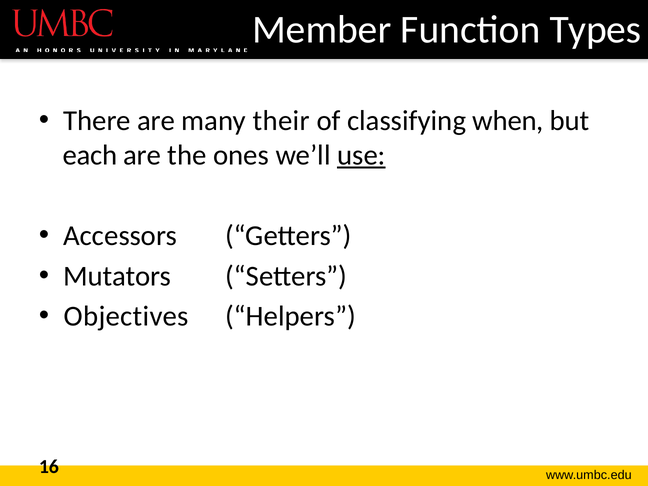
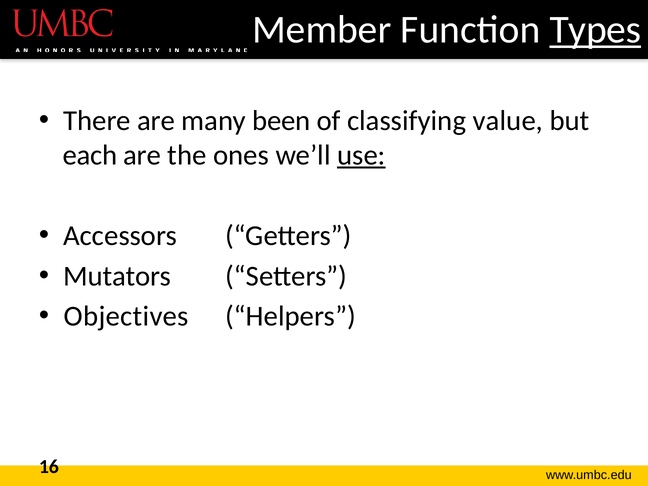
Types underline: none -> present (595, 30)
their: their -> been (281, 121)
when: when -> value (508, 121)
